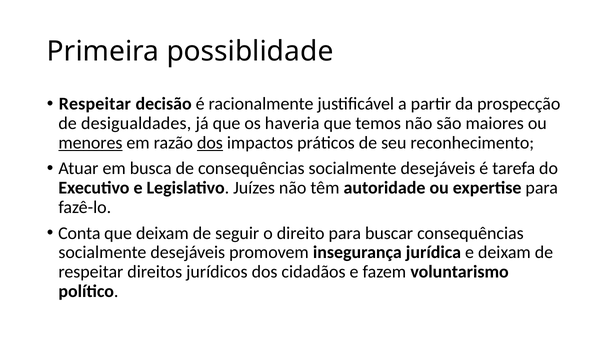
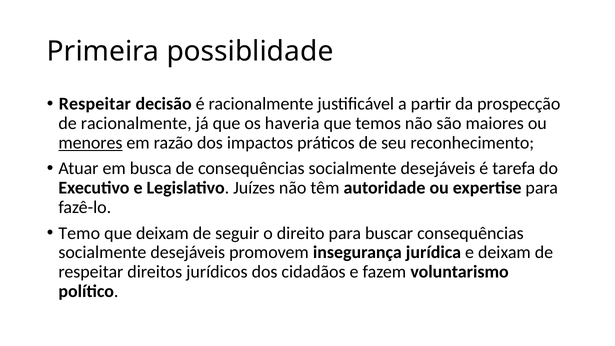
de desigualdades: desigualdades -> racionalmente (136, 123)
dos underline: present -> none (210, 143)
Conta: Conta -> Temo (79, 233)
